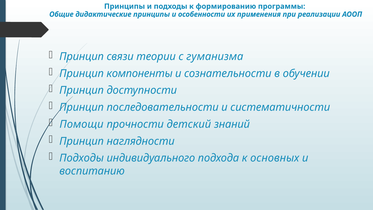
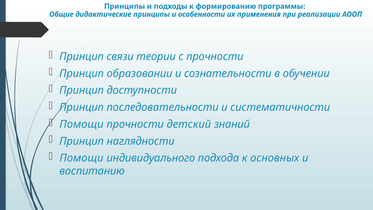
с гуманизма: гуманизма -> прочности (215, 56)
компоненты: компоненты -> образовании (140, 73)
Подходы: Подходы -> Помощи (82, 158)
